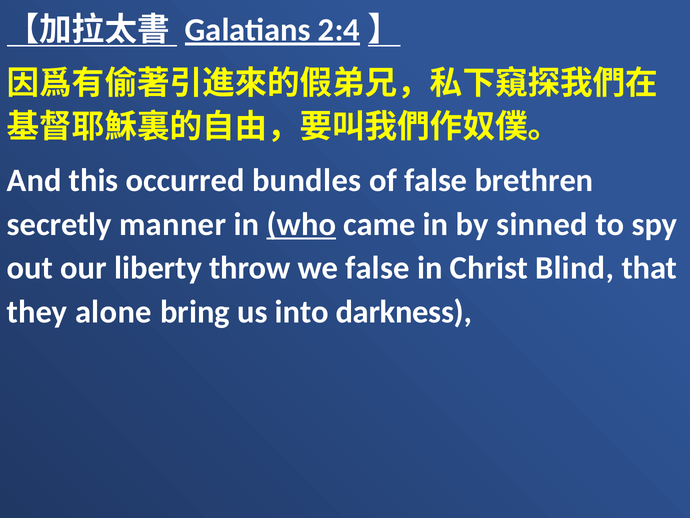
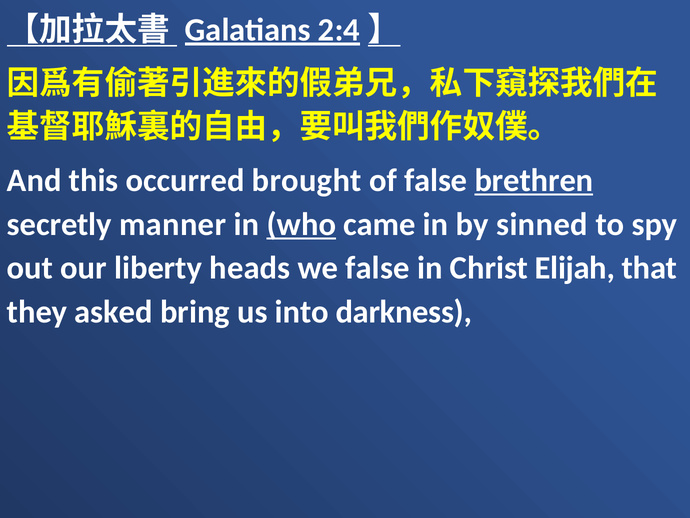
bundles: bundles -> brought (307, 180)
brethren underline: none -> present (534, 180)
throw: throw -> heads (250, 268)
Blind: Blind -> Elijah (575, 268)
alone: alone -> asked (114, 312)
